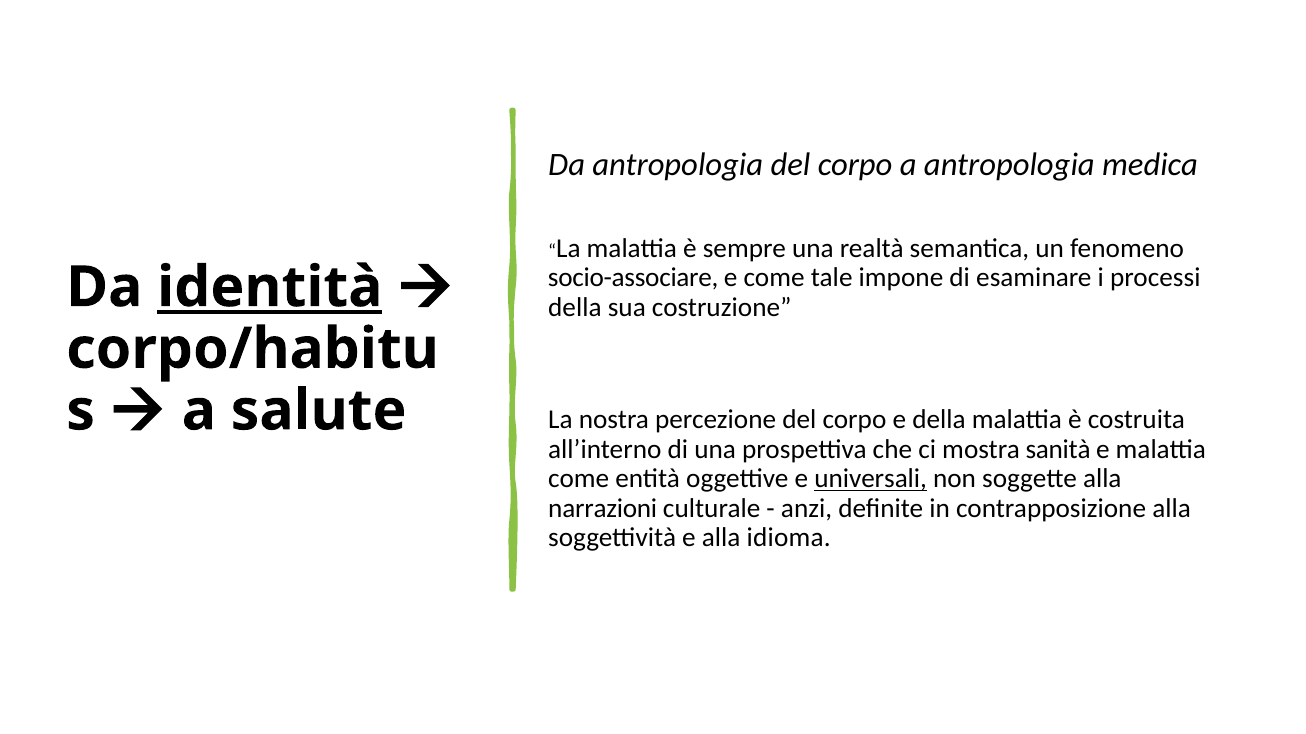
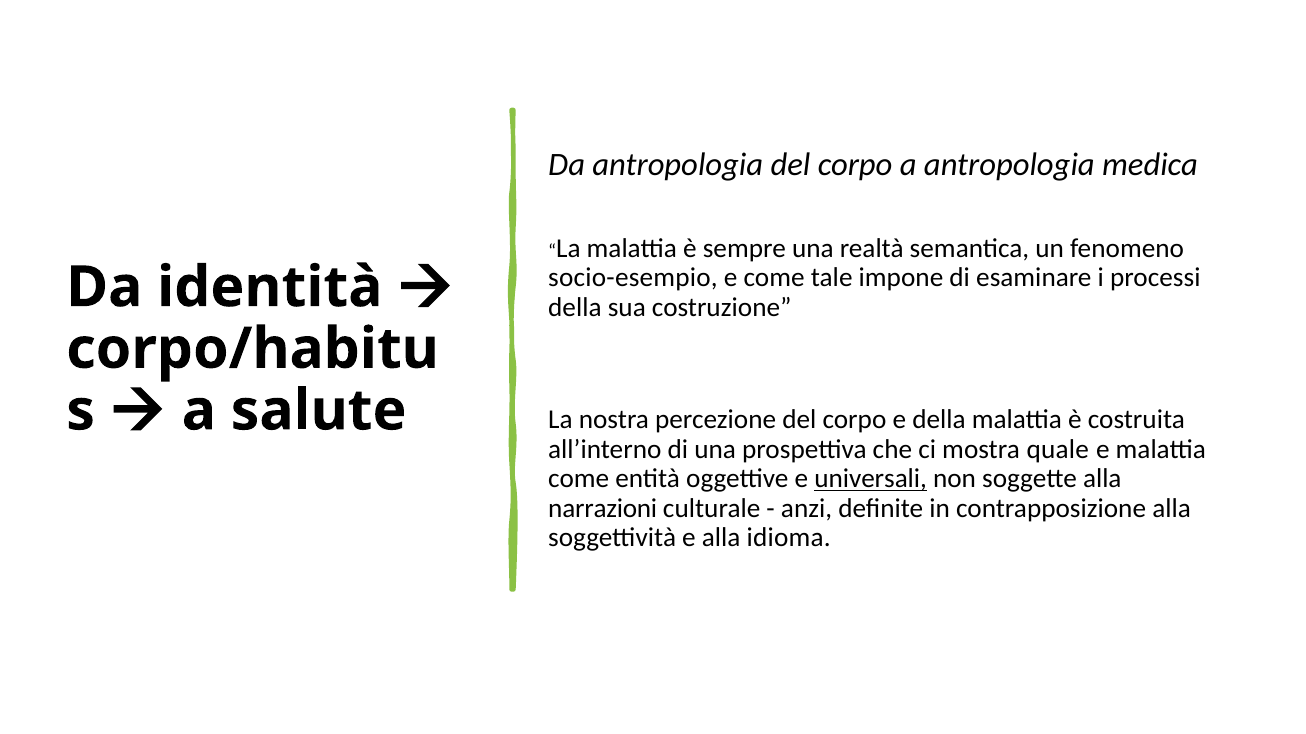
socio-associare: socio-associare -> socio-esempio (633, 278)
identità underline: present -> none (270, 288)
sanità: sanità -> quale (1058, 450)
